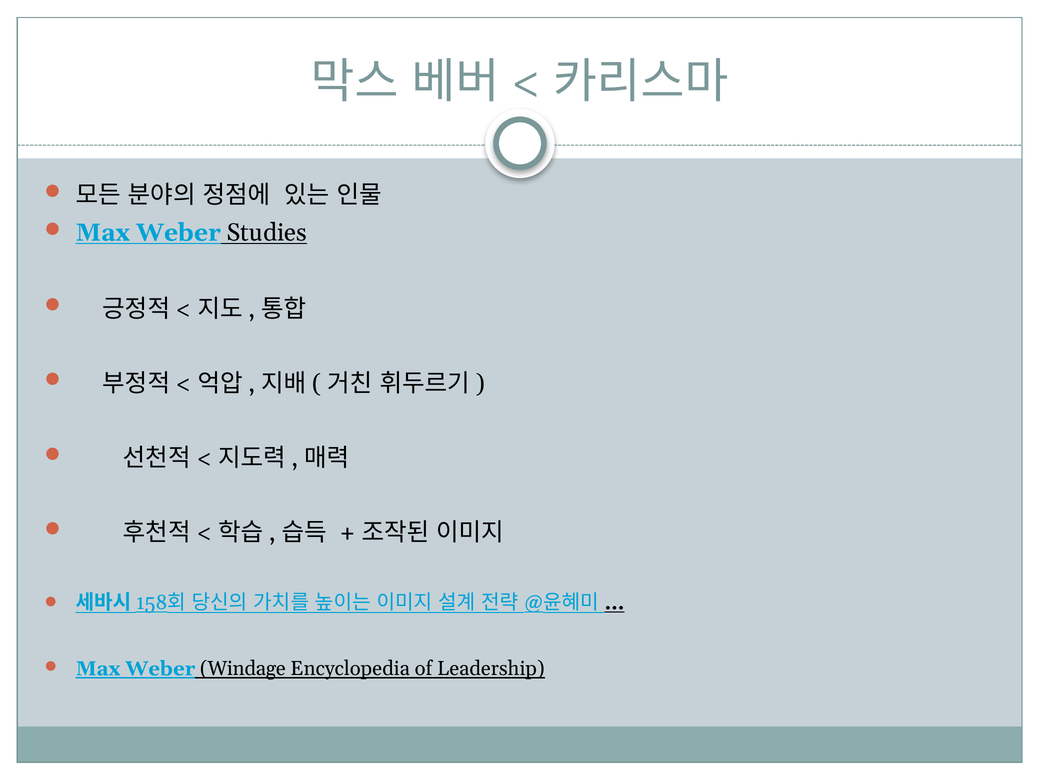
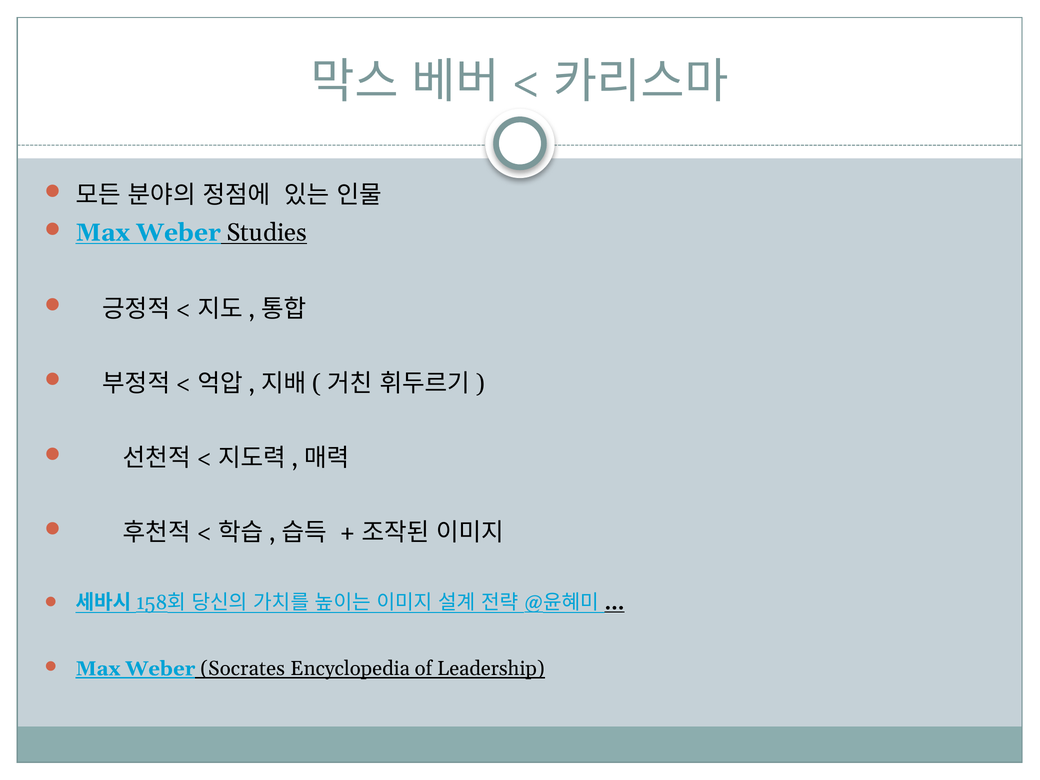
Windage: Windage -> Socrates (243, 669)
